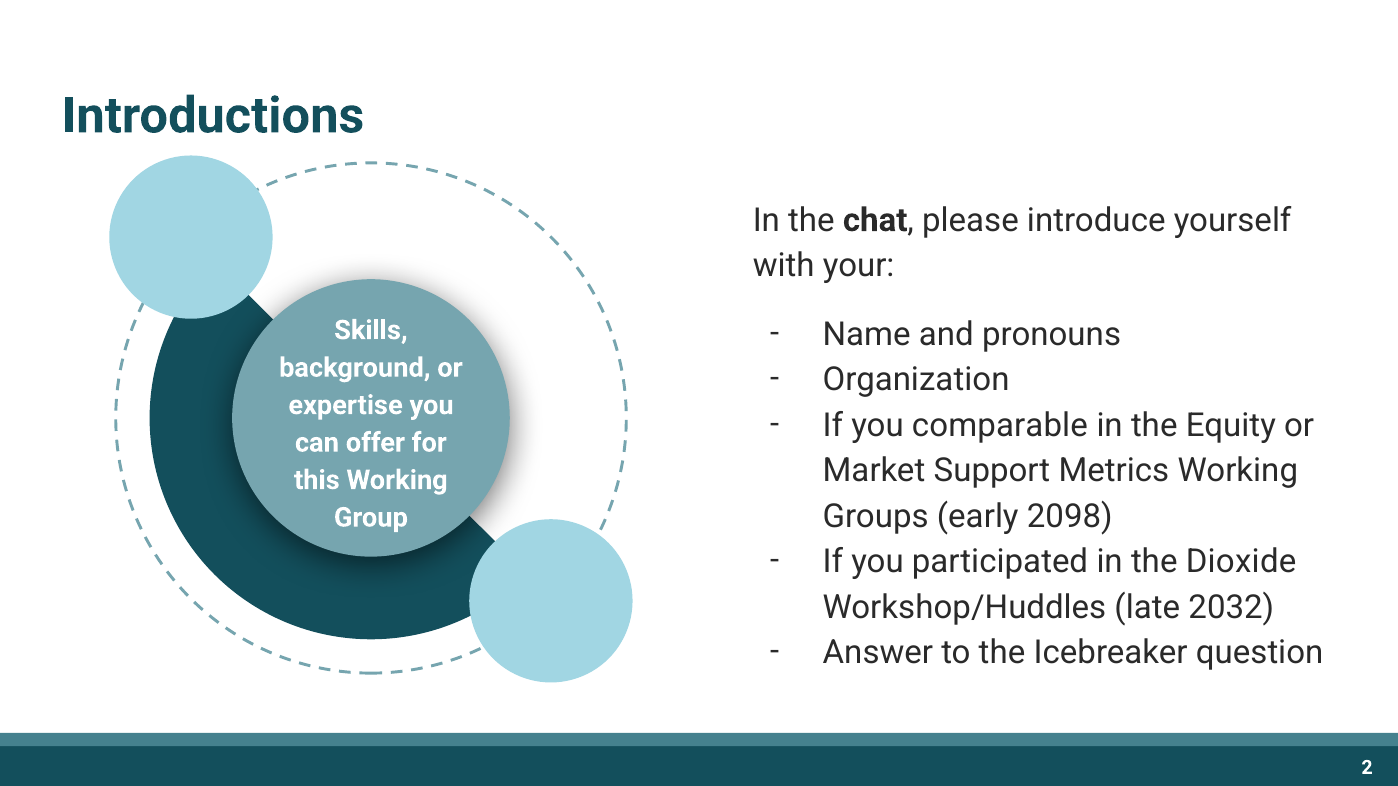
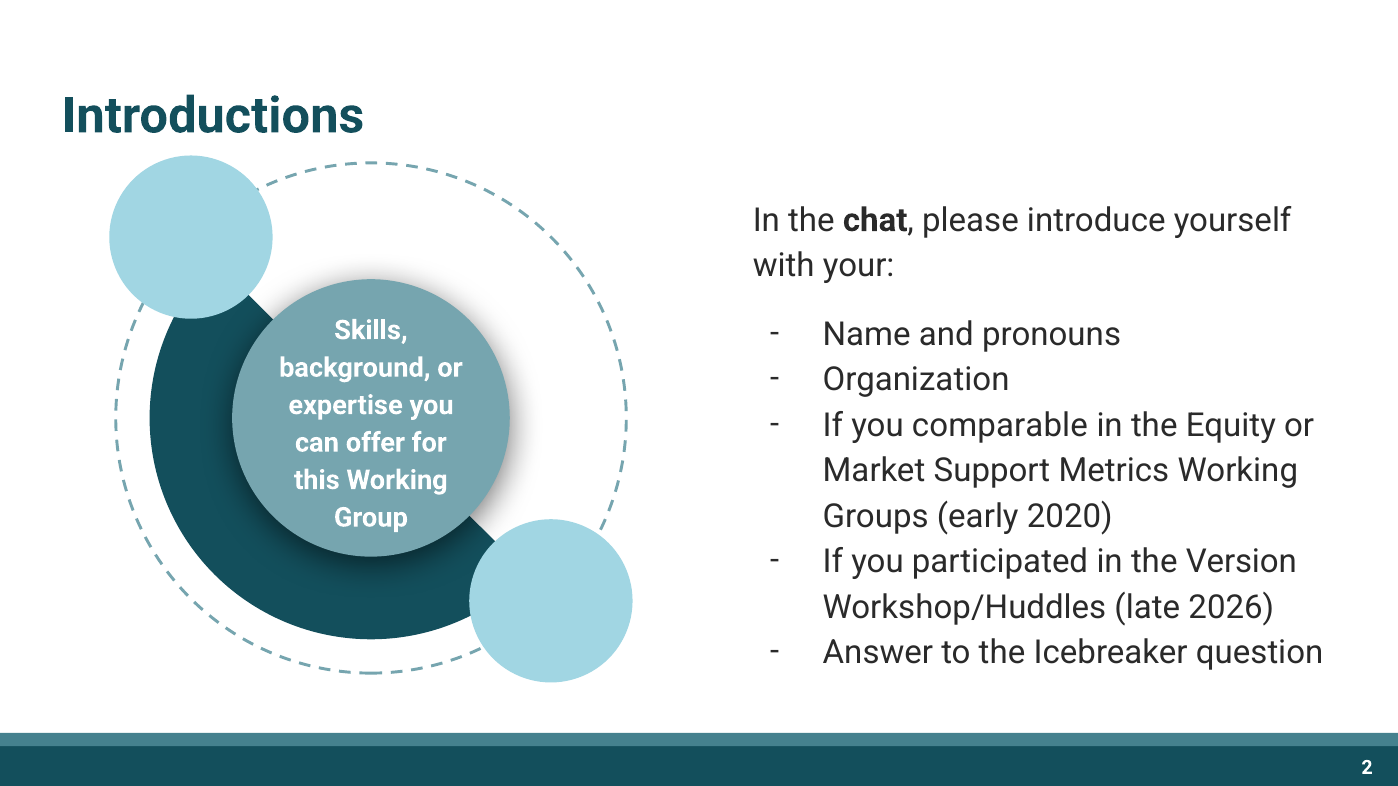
2098: 2098 -> 2020 (1070, 517)
Dioxide: Dioxide -> Version (1241, 562)
2032: 2032 -> 2026 (1231, 608)
